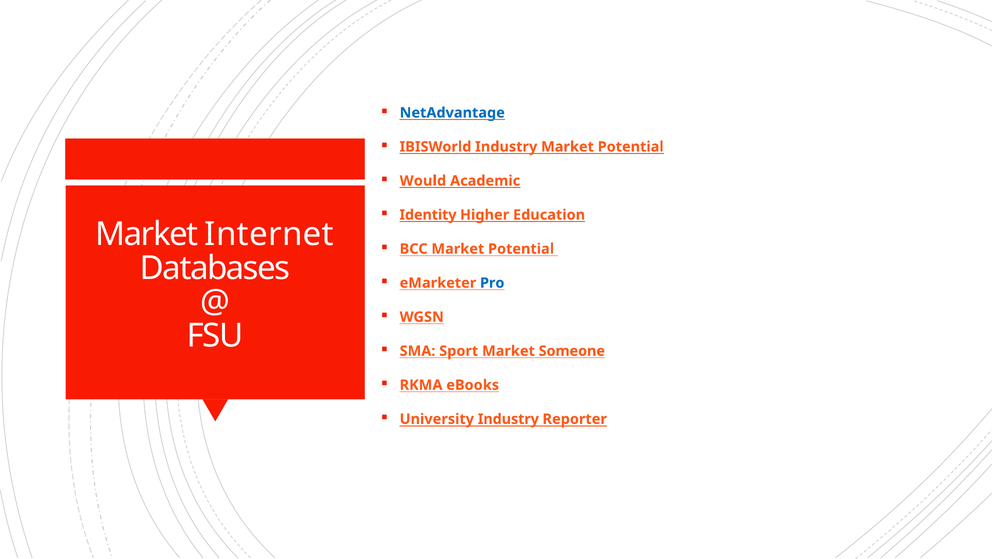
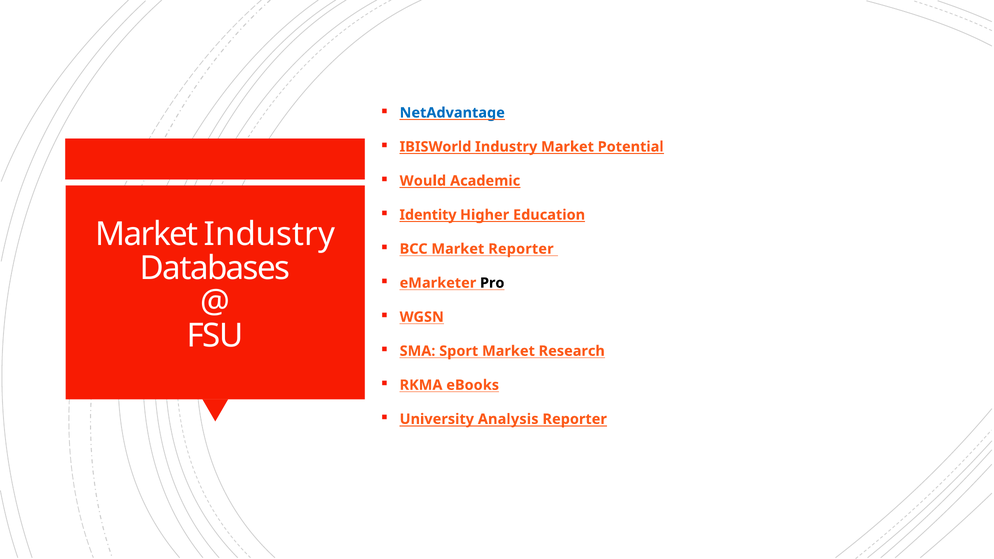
Market Internet: Internet -> Industry (269, 234)
BCC Market Potential: Potential -> Reporter (521, 249)
Pro colour: blue -> black (492, 283)
Someone: Someone -> Research (572, 351)
University Industry: Industry -> Analysis (508, 419)
